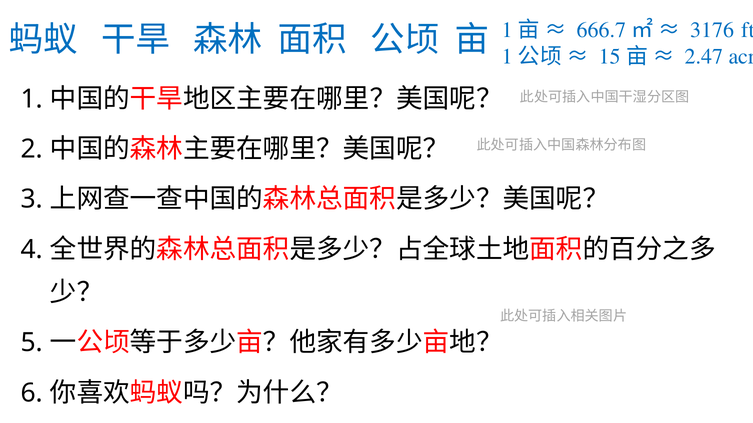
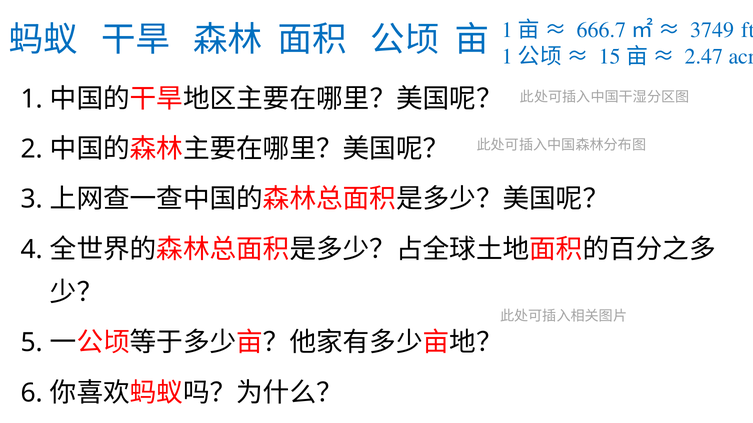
3176: 3176 -> 3749 (712, 30)
